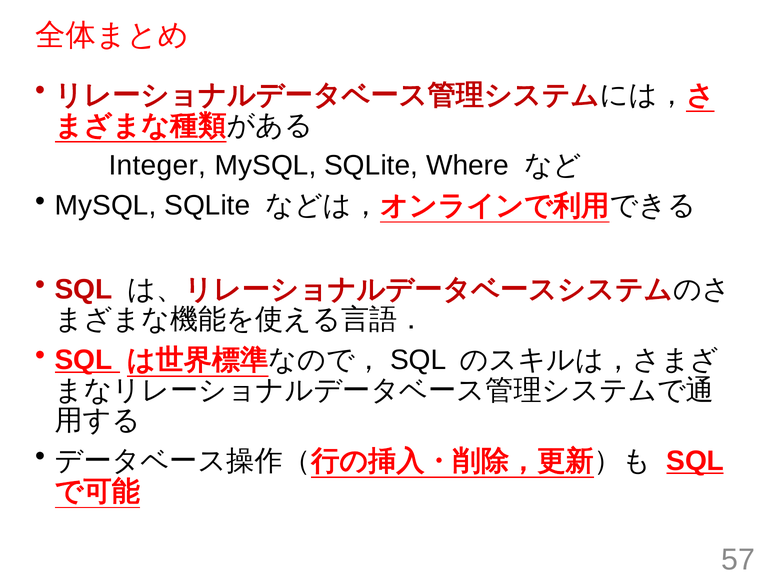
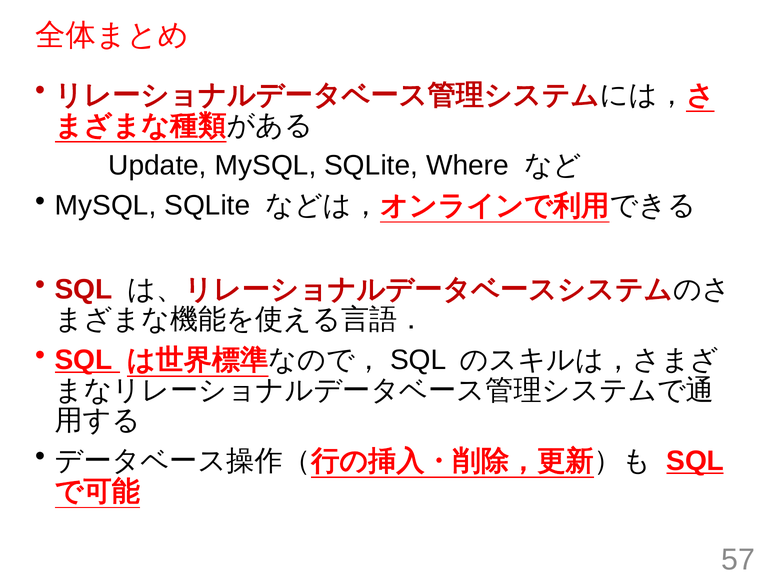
Integer: Integer -> Update (157, 166)
